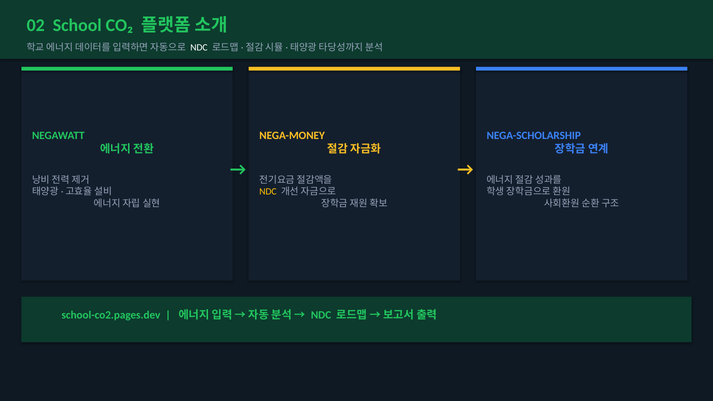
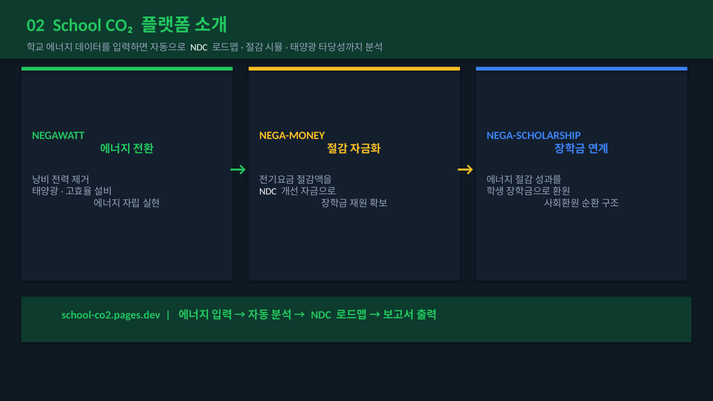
NDC colour: yellow -> white (268, 192)
